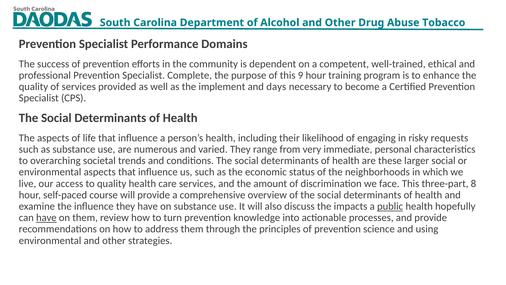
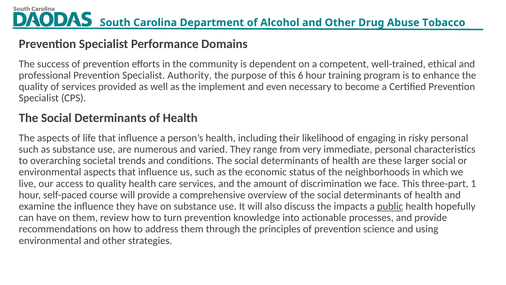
Complete: Complete -> Authority (190, 75)
9: 9 -> 6 (301, 75)
days: days -> even (276, 87)
risky requests: requests -> personal (449, 138)
8: 8 -> 1 (473, 183)
have underline: present -> none (46, 217)
